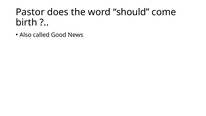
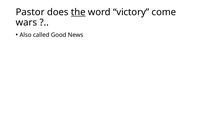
the underline: none -> present (78, 12)
should: should -> victory (131, 12)
birth: birth -> wars (26, 22)
